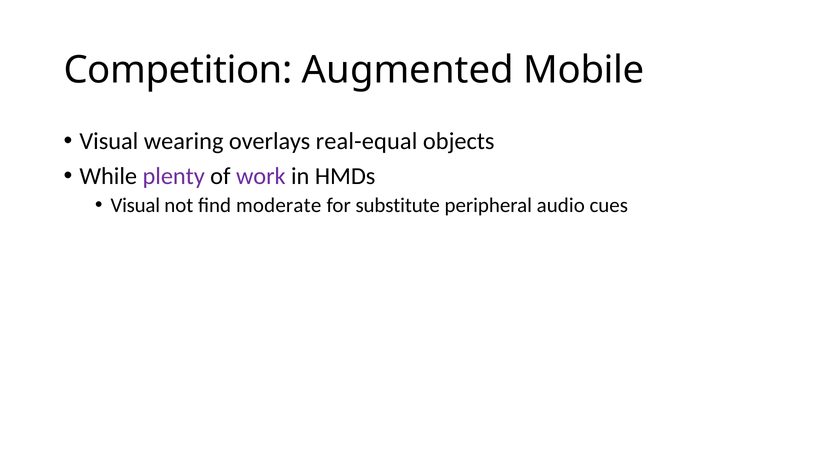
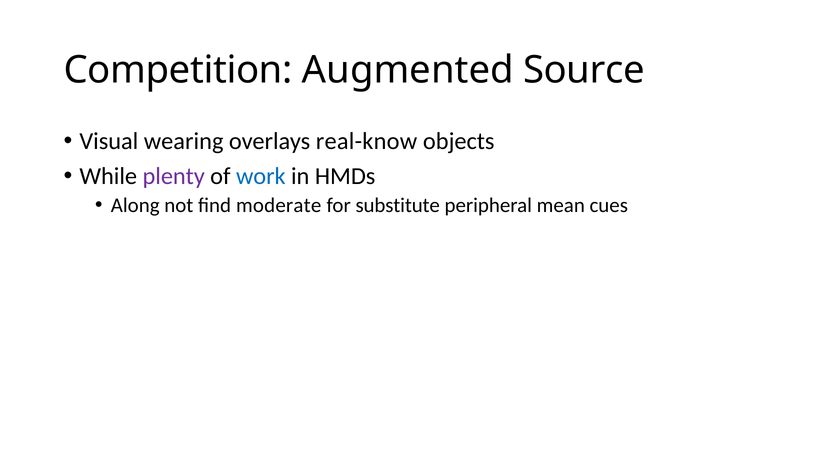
Mobile: Mobile -> Source (584, 70)
real-equal: real-equal -> real-know (366, 141)
work colour: purple -> blue (261, 176)
Visual: Visual -> Along (135, 205)
audio: audio -> mean (561, 205)
